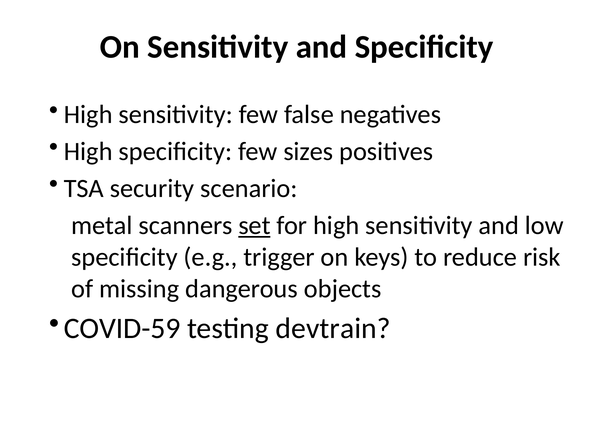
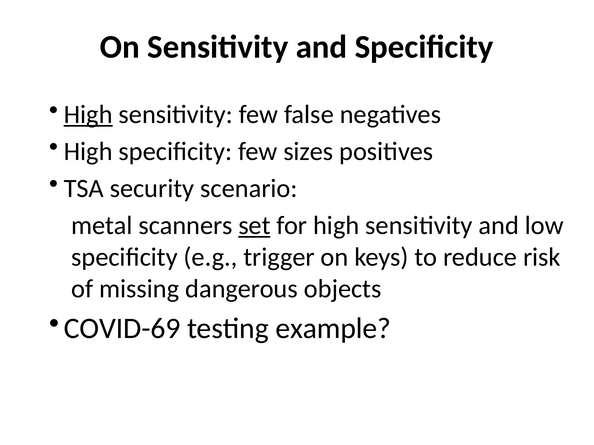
High underline: none -> present (88, 115)
COVID-59: COVID-59 -> COVID-69 (122, 329)
devtrain: devtrain -> example (333, 329)
